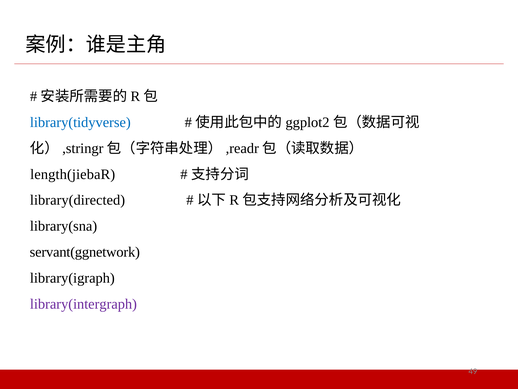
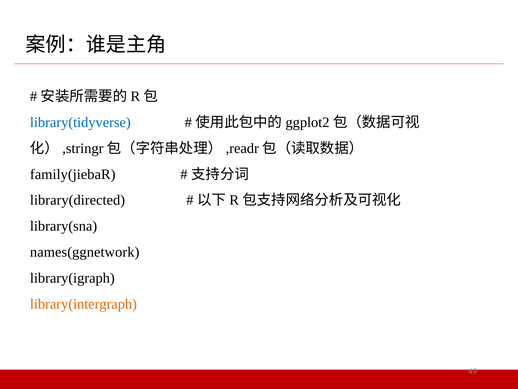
length(jiebaR: length(jiebaR -> family(jiebaR (73, 174)
servant(ggnetwork: servant(ggnetwork -> names(ggnetwork (85, 252)
library(intergraph colour: purple -> orange (83, 304)
